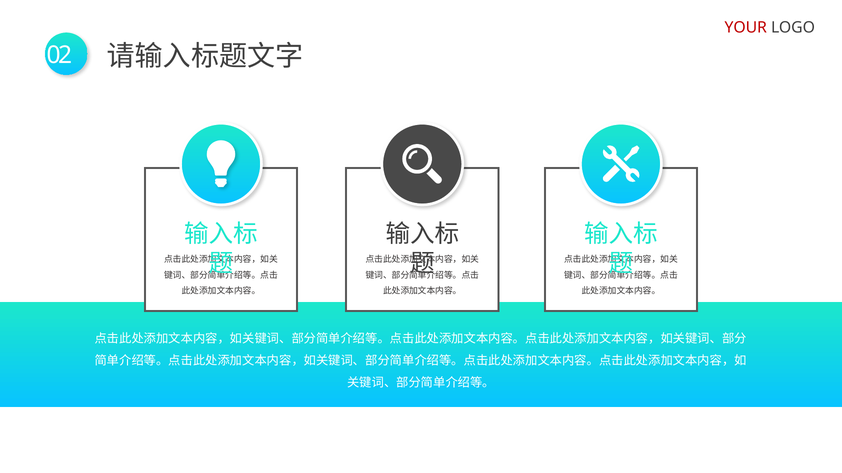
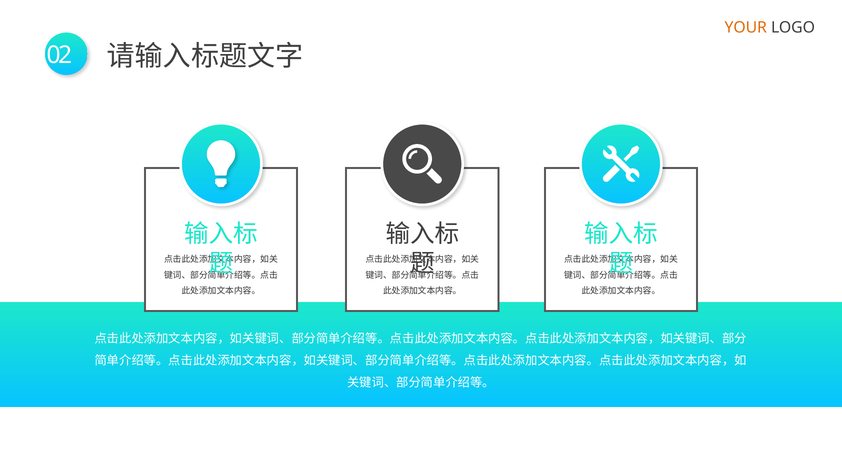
YOUR colour: red -> orange (746, 27)
